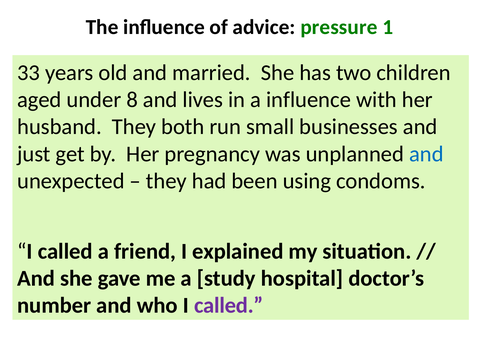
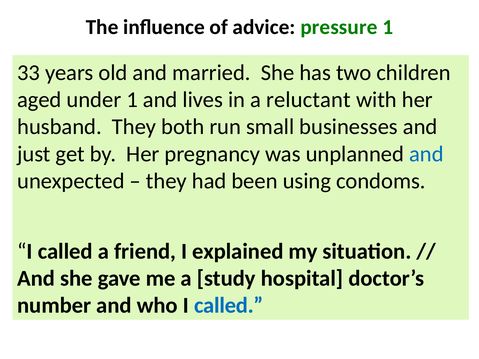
under 8: 8 -> 1 (132, 100)
a influence: influence -> reluctant (308, 100)
called colour: purple -> blue (229, 306)
